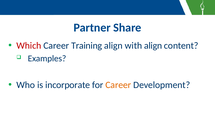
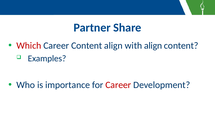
Career Training: Training -> Content (87, 46)
incorporate: incorporate -> importance (68, 85)
Career colour: orange -> red (118, 85)
